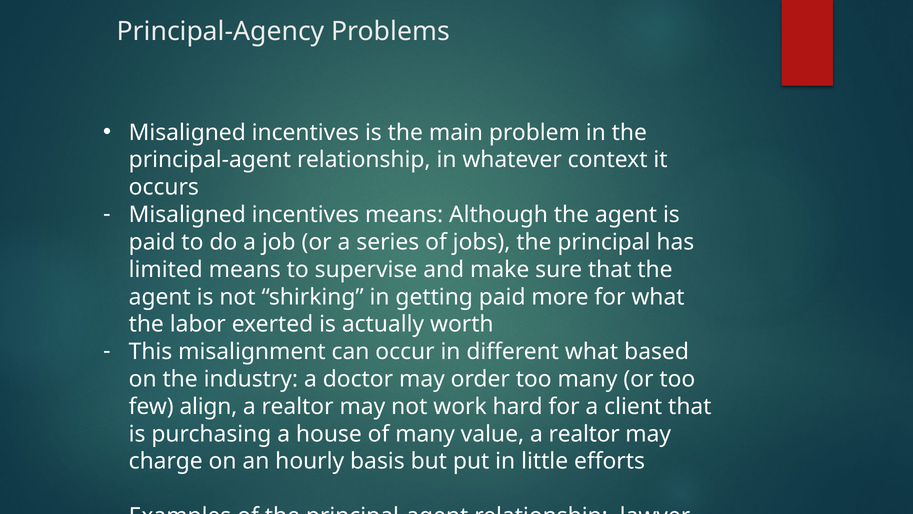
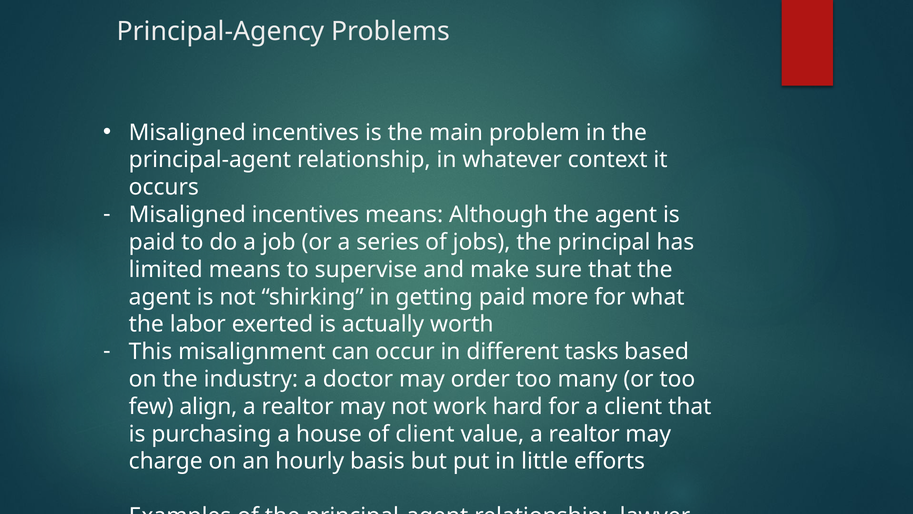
different what: what -> tasks (592, 351)
of many: many -> client (425, 434)
